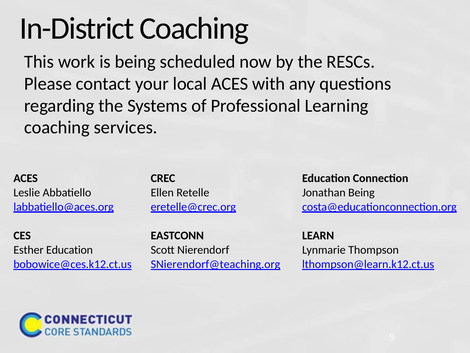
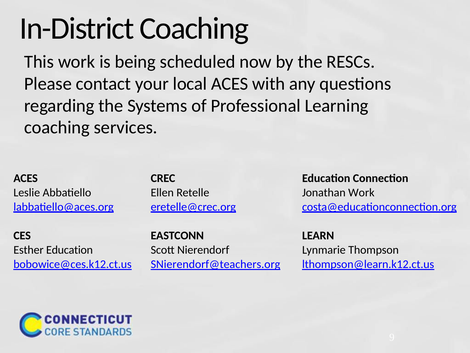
Jonathan Being: Being -> Work (361, 192)
SNierendorf@teaching.org: SNierendorf@teaching.org -> SNierendorf@teachers.org (215, 264)
